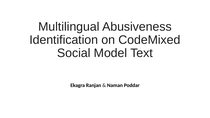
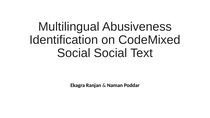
Social Model: Model -> Social (110, 53)
